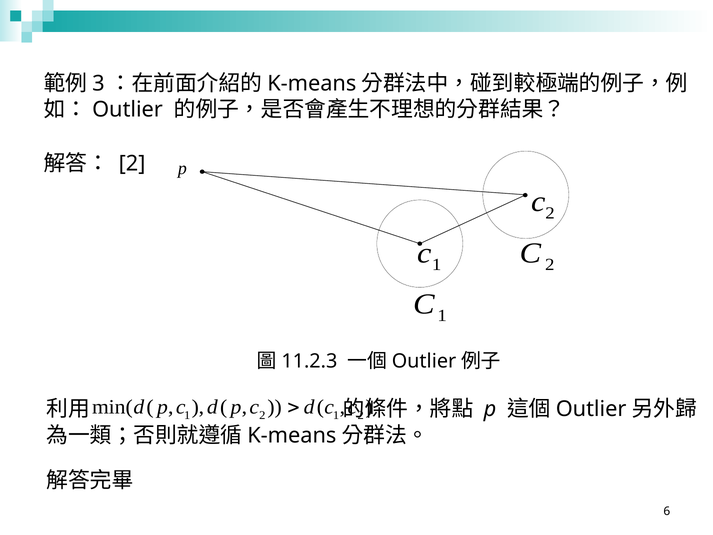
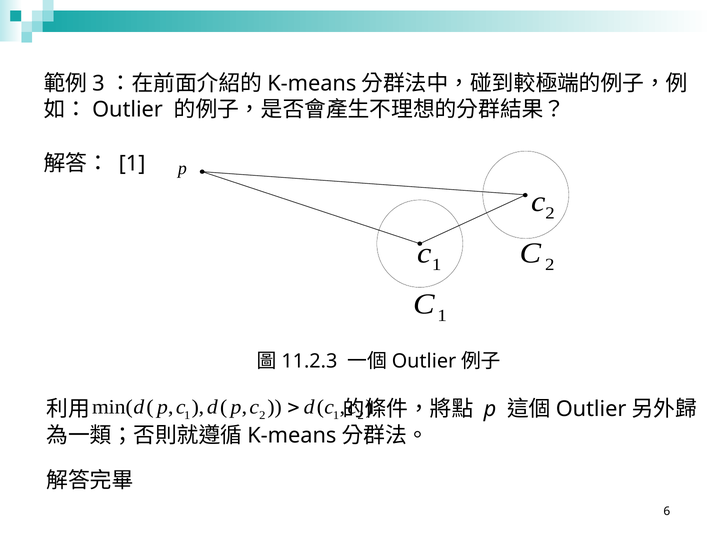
2: 2 -> 1 (132, 163)
